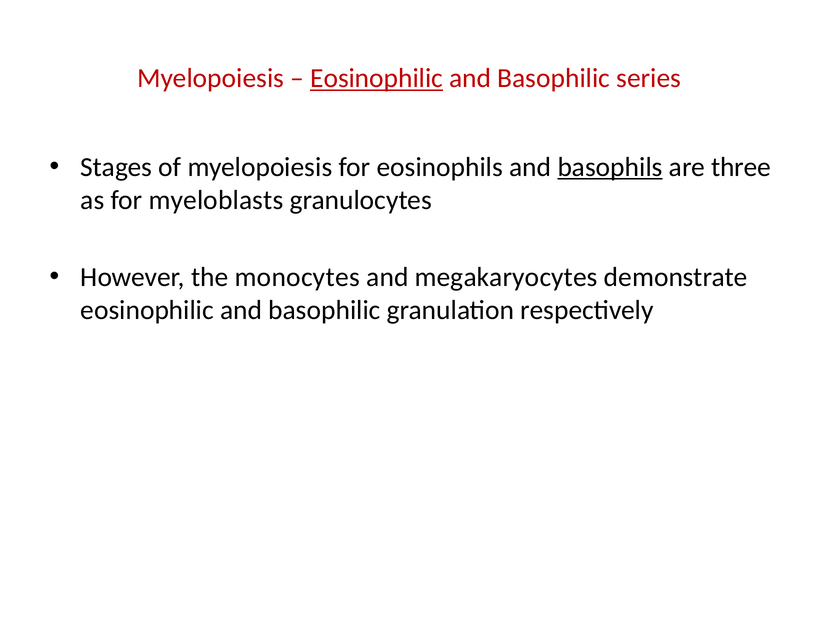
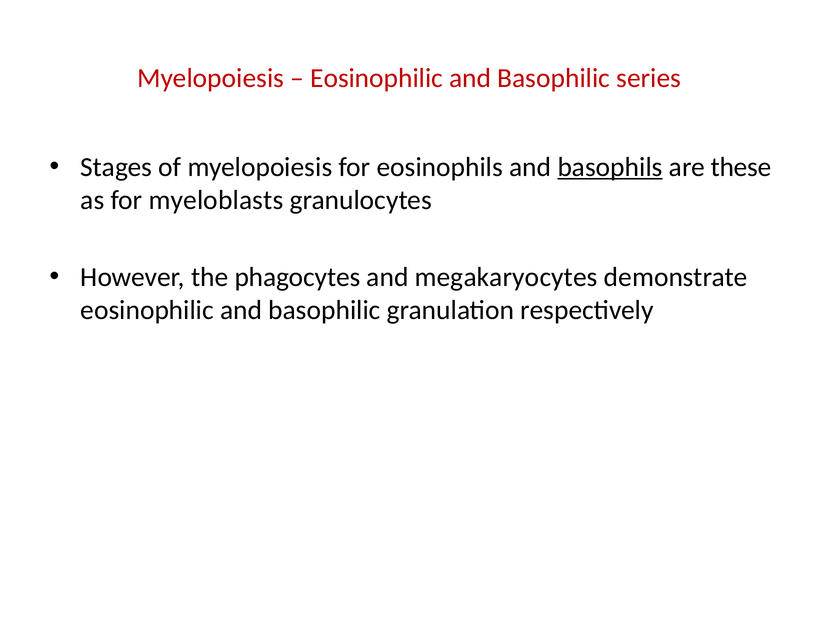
Eosinophilic underline: present -> none (377, 78)
three: three -> these (741, 167)
monocytes: monocytes -> phagocytes (297, 277)
